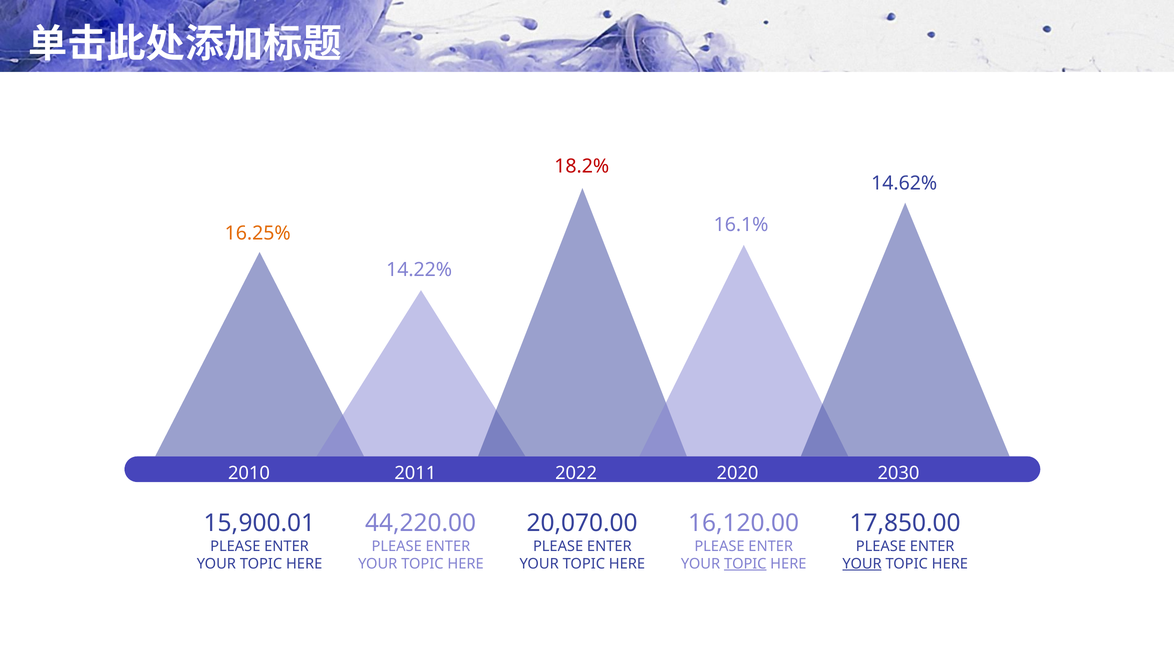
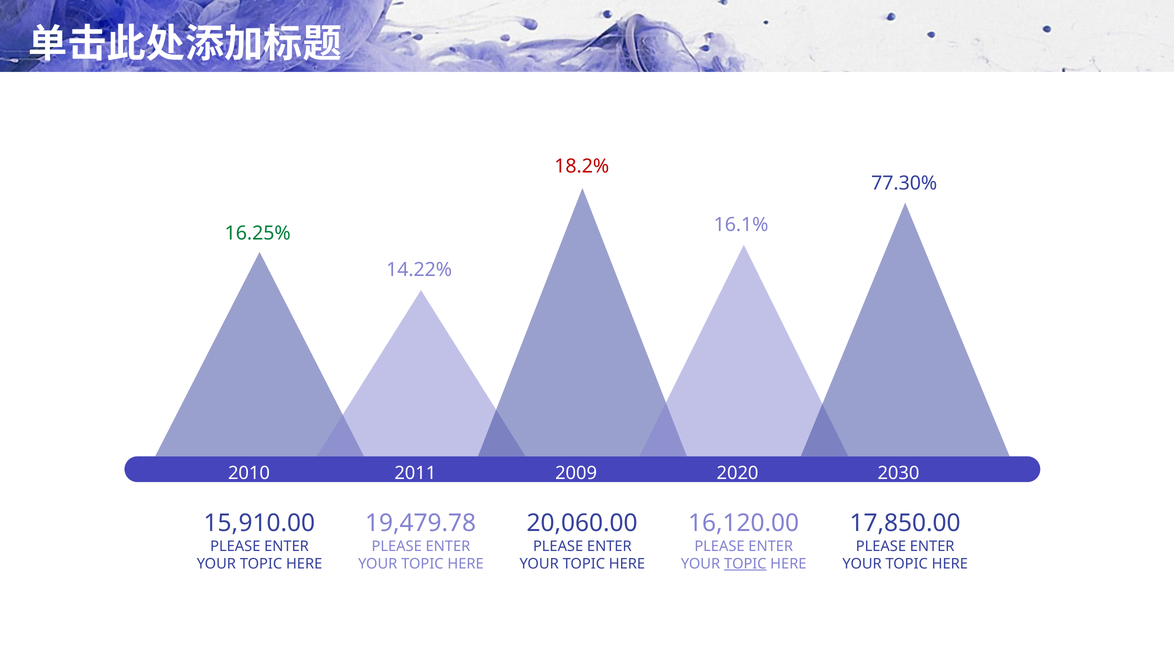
14.62%: 14.62% -> 77.30% (904, 183)
16.25% colour: orange -> green (258, 233)
2022: 2022 -> 2009 (576, 472)
15,900.01: 15,900.01 -> 15,910.00 (260, 523)
44,220.00: 44,220.00 -> 19,479.78 (421, 523)
20,070.00: 20,070.00 -> 20,060.00 (582, 523)
YOUR underline: present -> none (862, 563)
